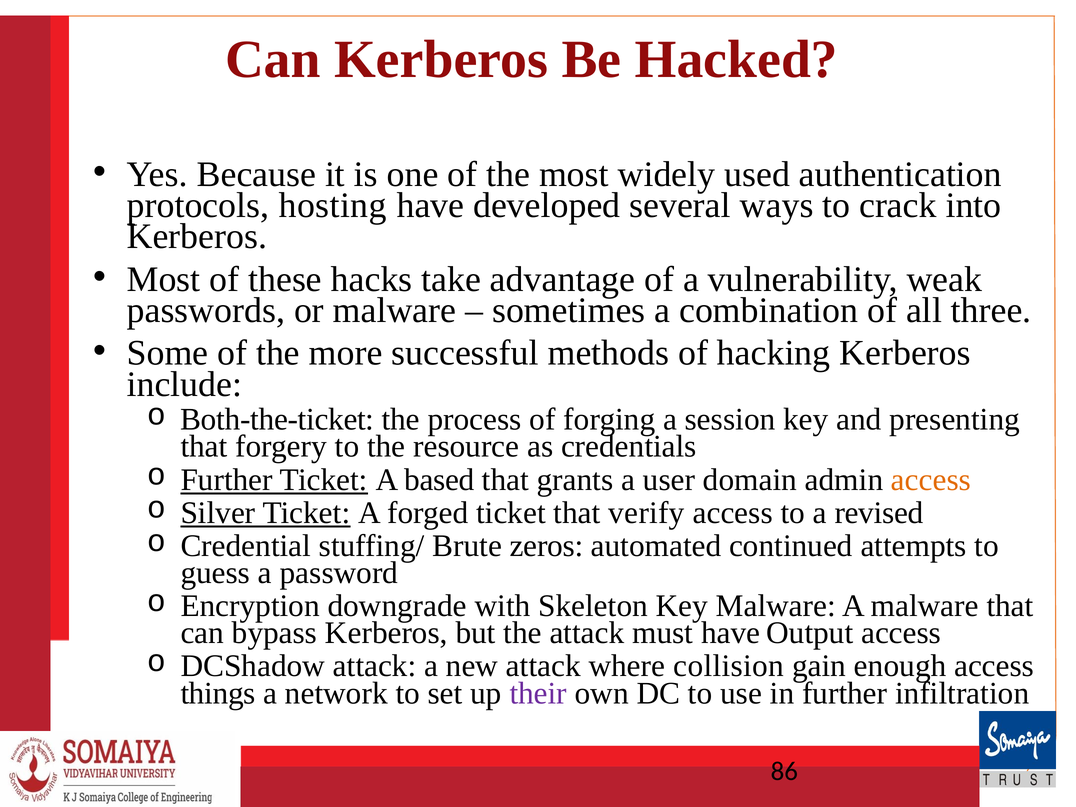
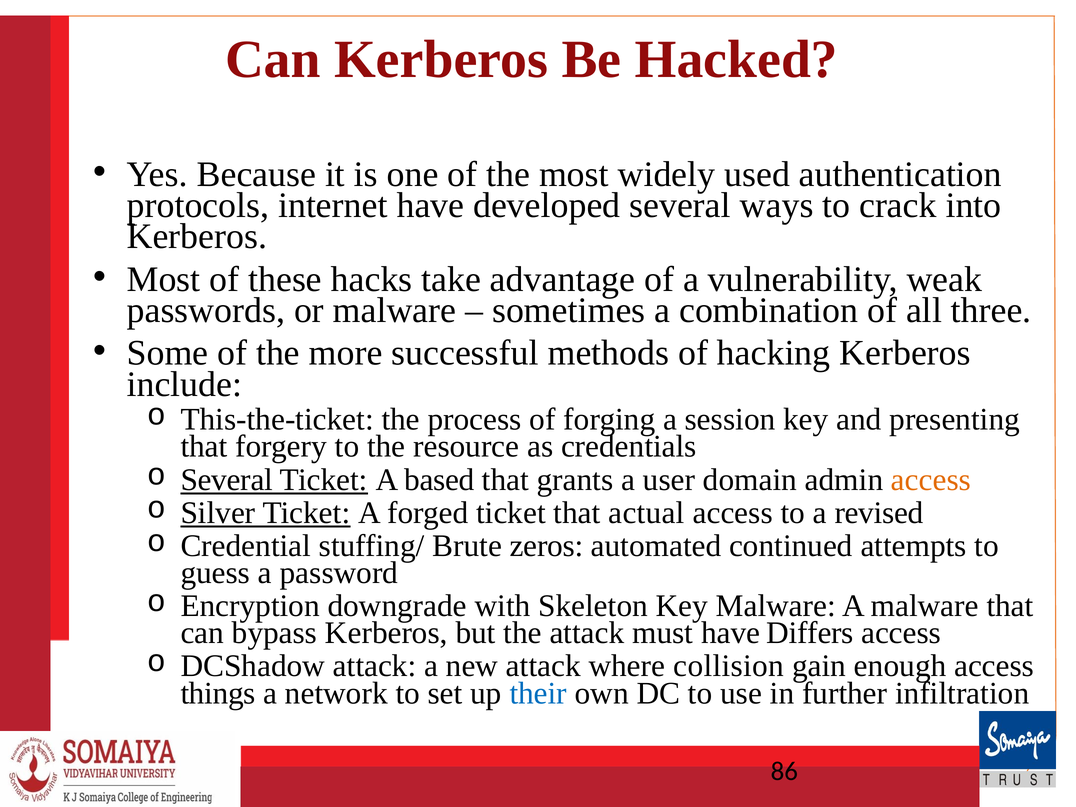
hosting: hosting -> internet (333, 205)
Both-the-ticket: Both-the-ticket -> This-the-ticket (277, 419)
Further: Further -> Several (227, 480)
verify: verify -> actual (647, 513)
Output: Output -> Differs (810, 633)
their colour: purple -> blue (538, 693)
